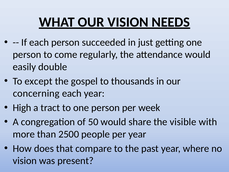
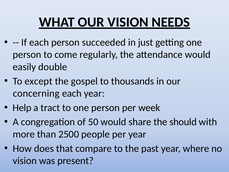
High: High -> Help (22, 108)
visible: visible -> should (183, 122)
